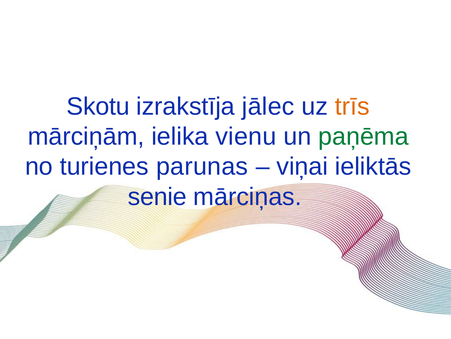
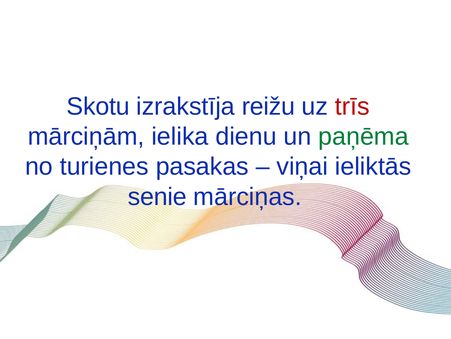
jālec: jālec -> reižu (268, 106)
trīs colour: orange -> red (352, 106)
vienu: vienu -> dienu (246, 136)
parunas: parunas -> pasakas (202, 166)
